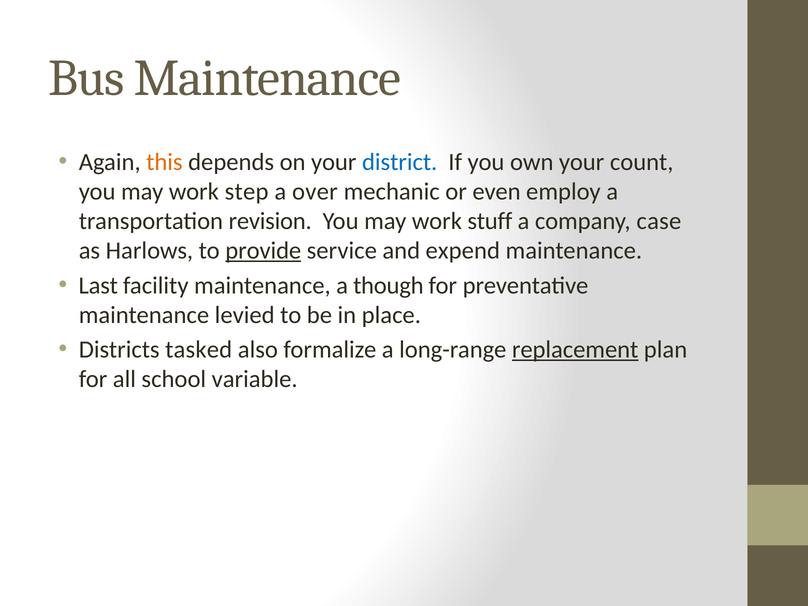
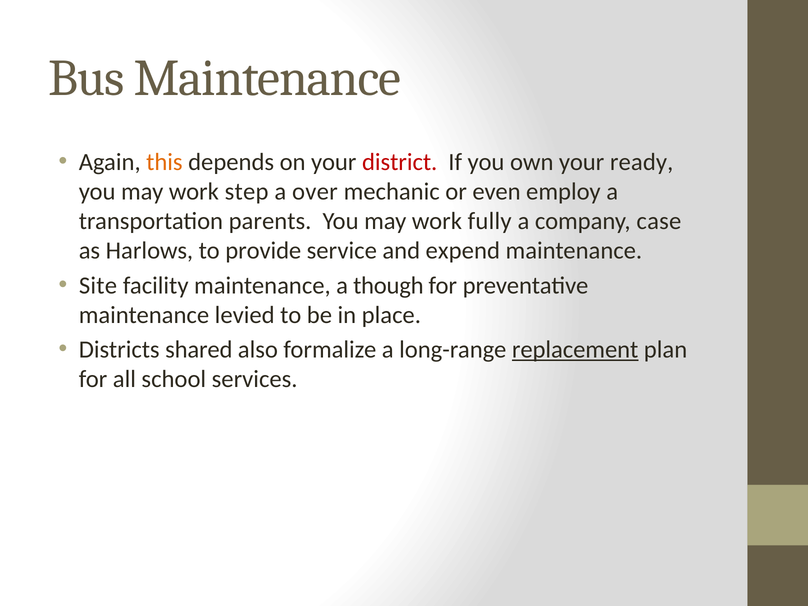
district colour: blue -> red (400, 162)
count: count -> ready (642, 162)
revision: revision -> parents (270, 221)
stuff: stuff -> fully (490, 221)
provide underline: present -> none (263, 251)
Last: Last -> Site (98, 285)
tasked: tasked -> shared (199, 350)
variable: variable -> services (255, 379)
